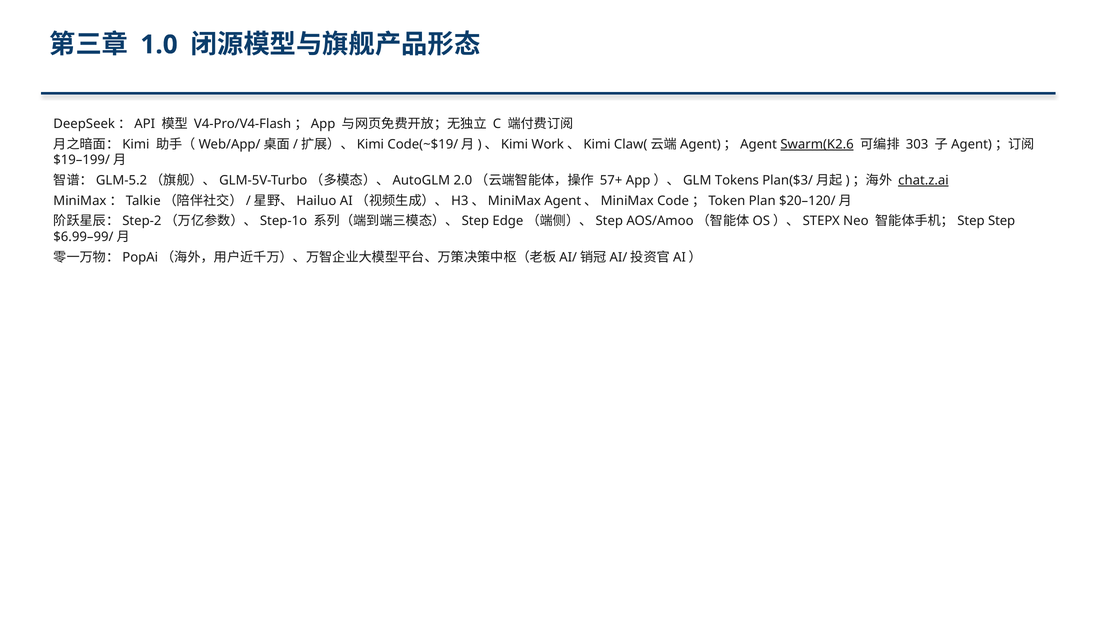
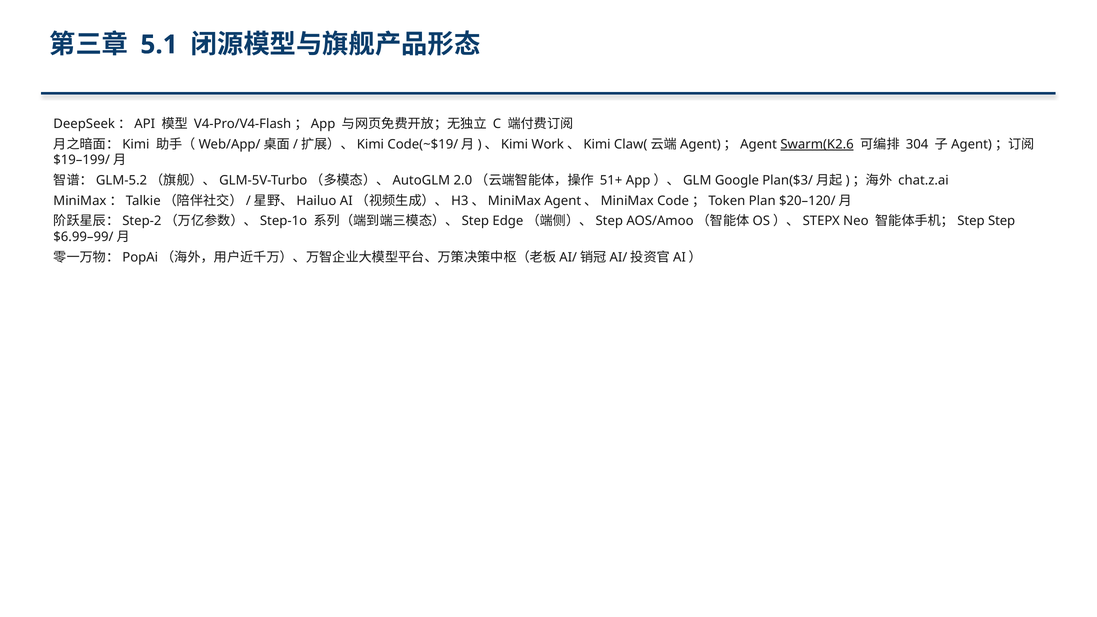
1.0: 1.0 -> 5.1 (159, 45)
303: 303 -> 304 (917, 144)
57+: 57+ -> 51+ (611, 180)
Tokens: Tokens -> Google (737, 180)
chat.z.ai underline: present -> none (923, 180)
